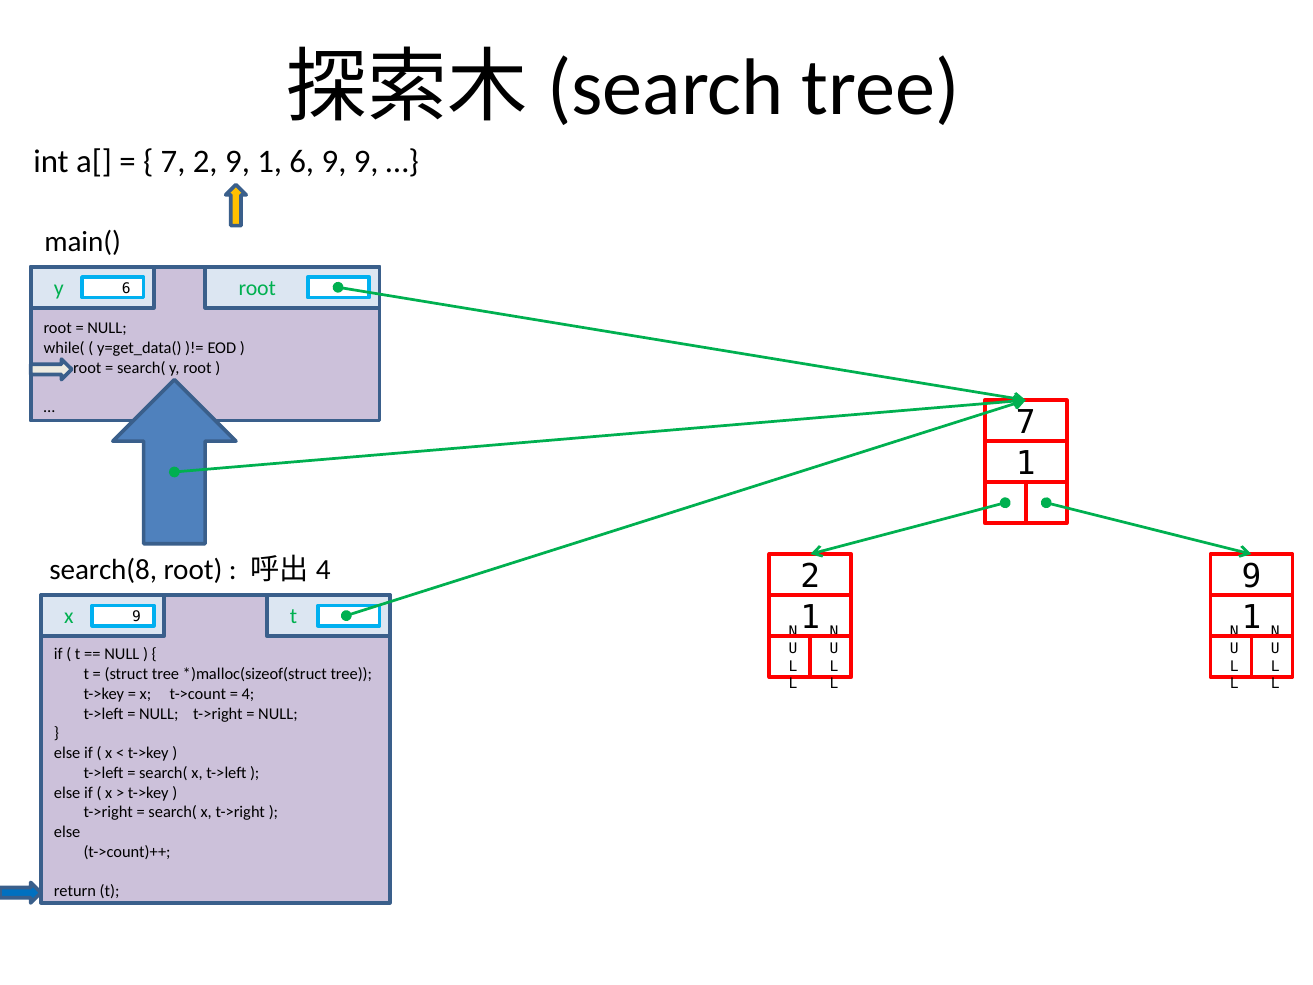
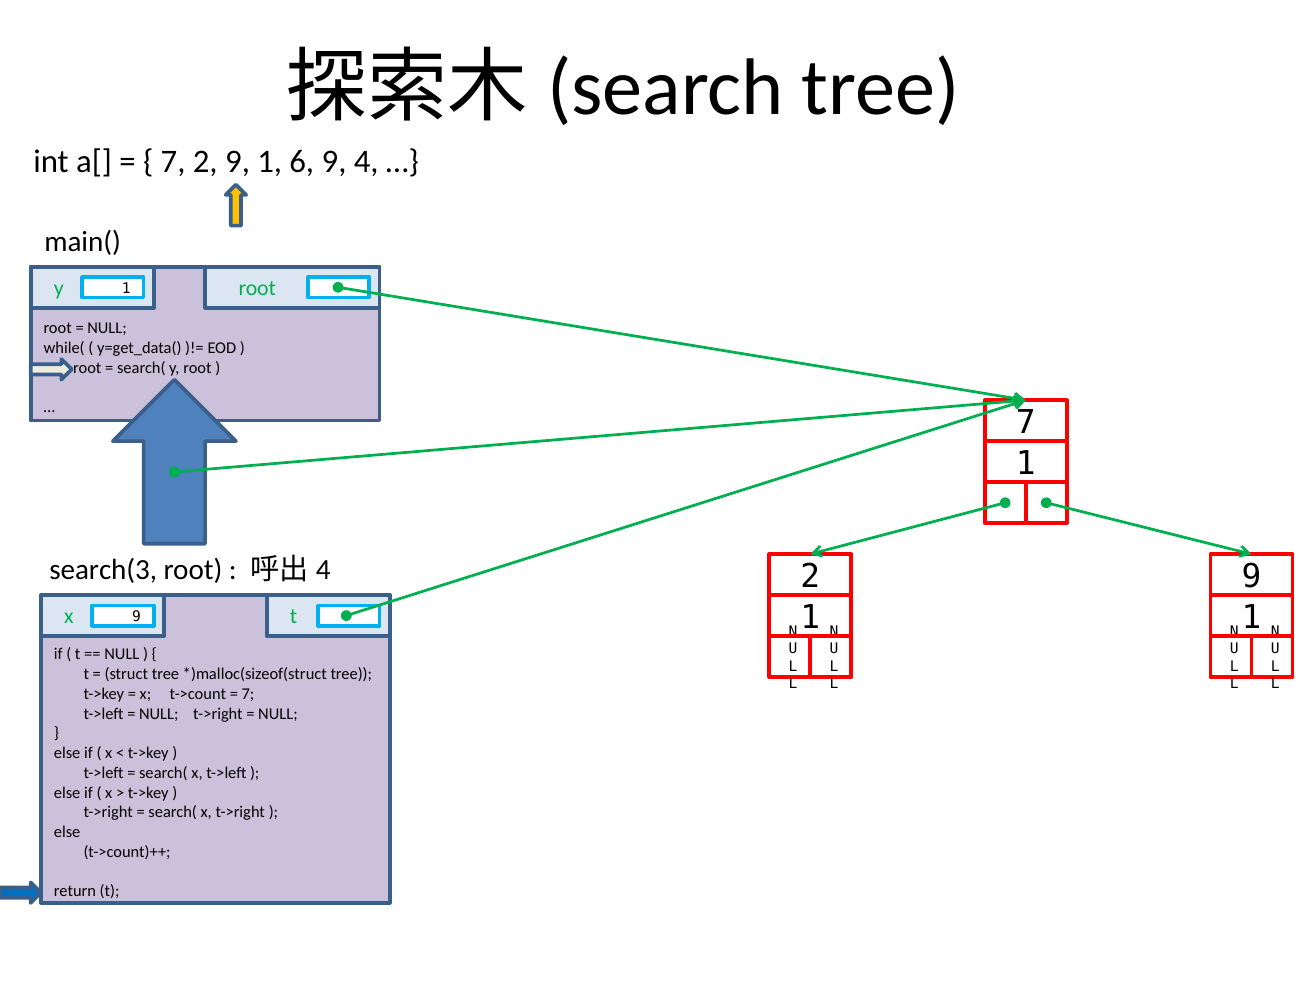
9 9: 9 -> 4 (366, 162)
y 6: 6 -> 1 (126, 288)
search(8: search(8 -> search(3 (103, 570)
4: 4 -> 7 (248, 694)
